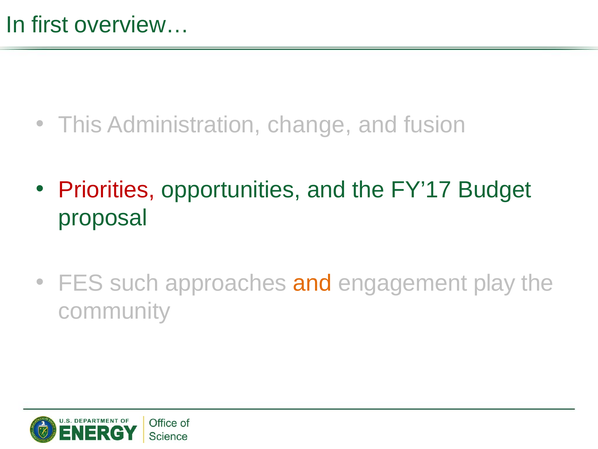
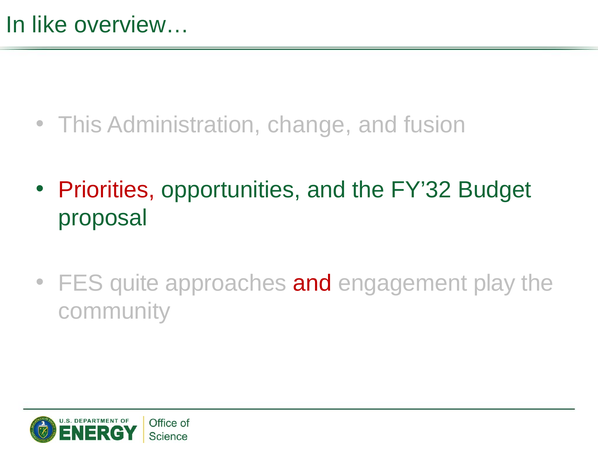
first: first -> like (50, 25)
FY’17: FY’17 -> FY’32 (421, 190)
such: such -> quite (134, 283)
and colour: orange -> red (312, 283)
